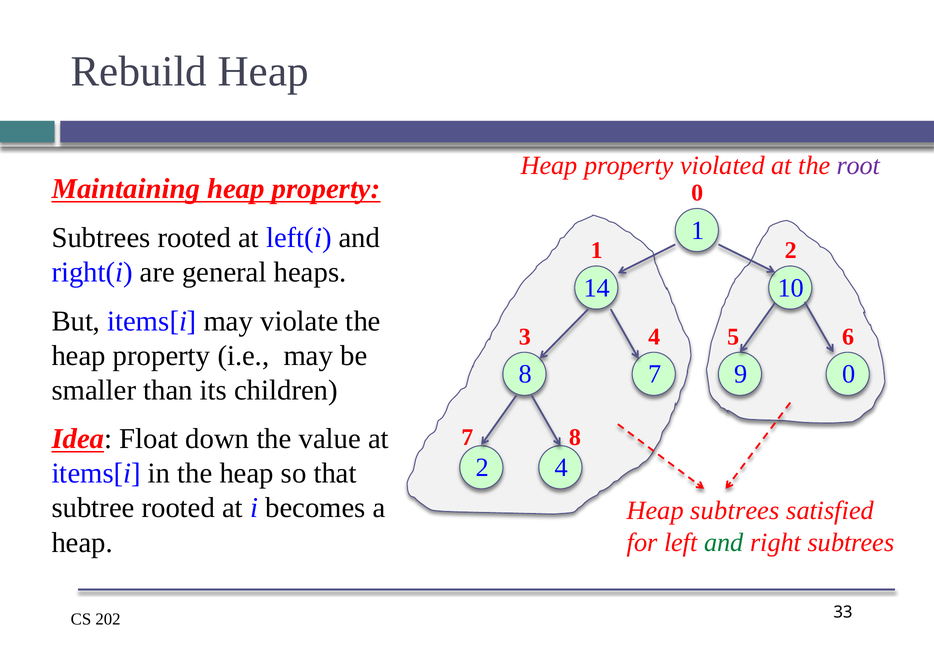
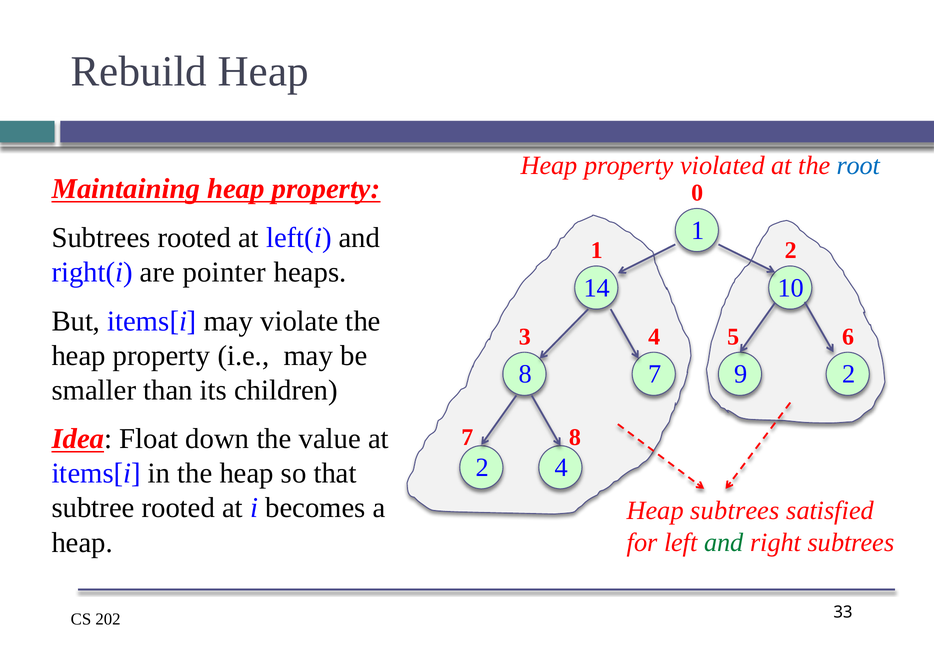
root colour: purple -> blue (858, 166)
general: general -> pointer (224, 272)
9 0: 0 -> 2 (849, 374)
